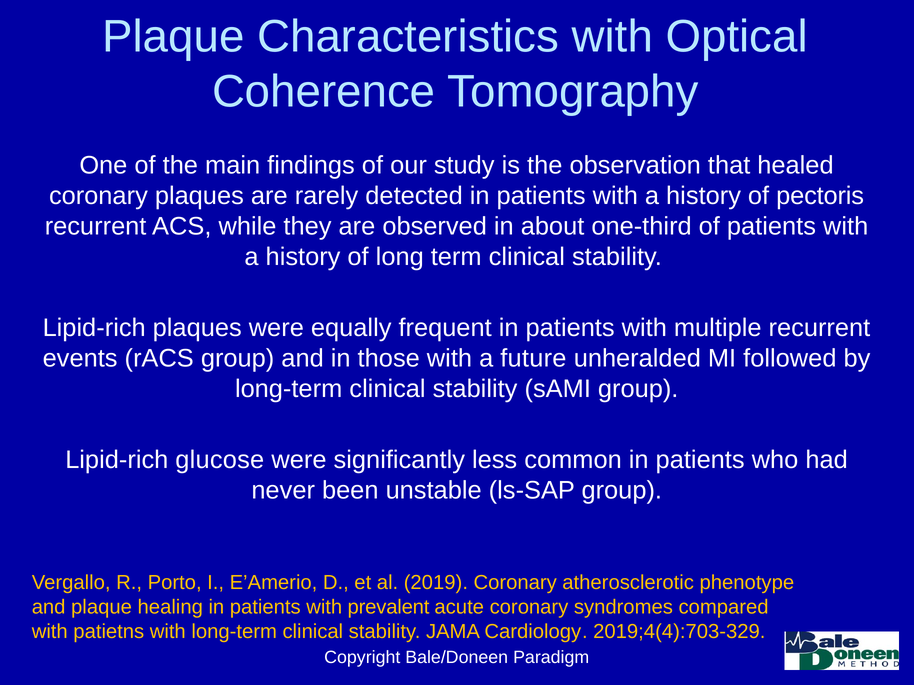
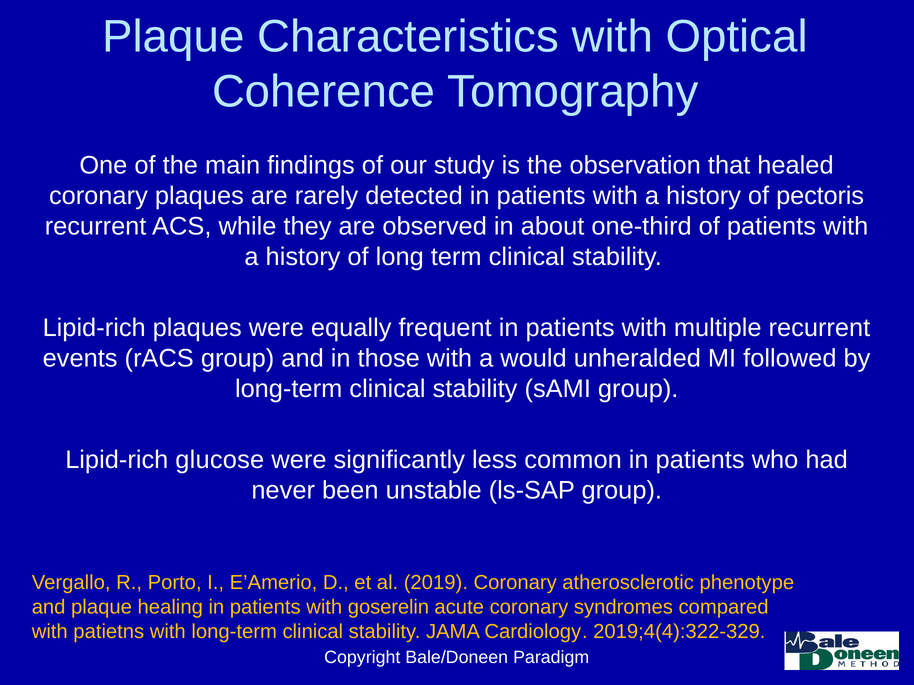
future: future -> would (534, 358)
prevalent: prevalent -> goserelin (388, 607)
2019;4(4):703-329: 2019;4(4):703-329 -> 2019;4(4):322-329 (679, 632)
